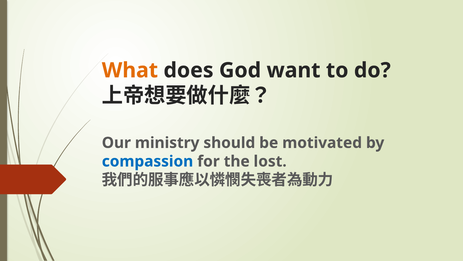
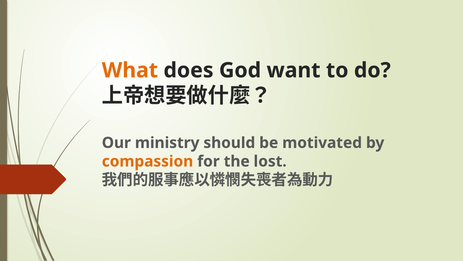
compassion colour: blue -> orange (148, 161)
